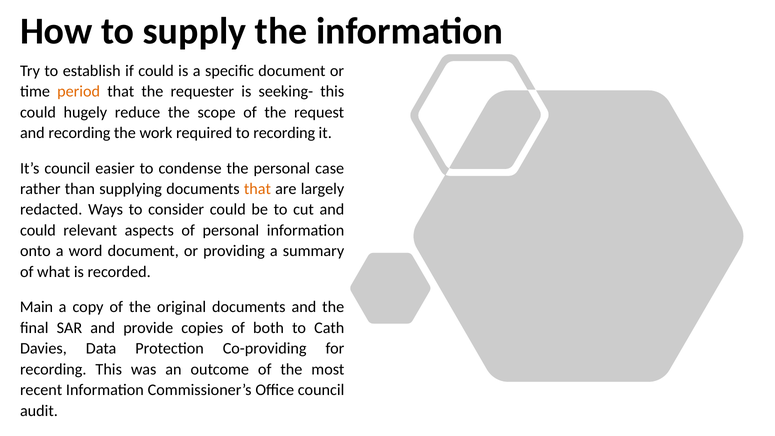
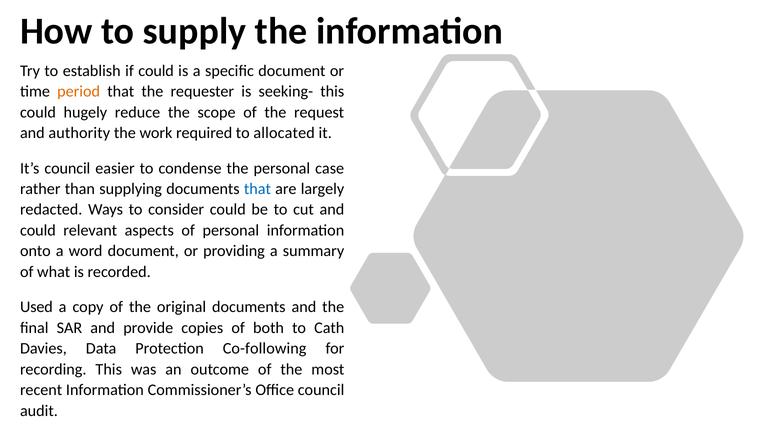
and recording: recording -> authority (79, 133)
to recording: recording -> allocated (284, 133)
that colour: orange -> blue (257, 189)
Main: Main -> Used (36, 307)
Co-providing: Co-providing -> Co-following (265, 349)
